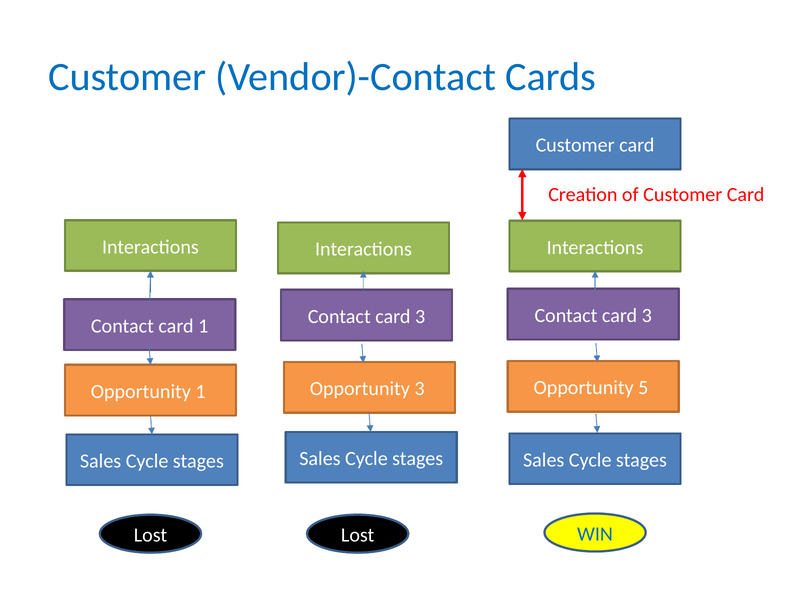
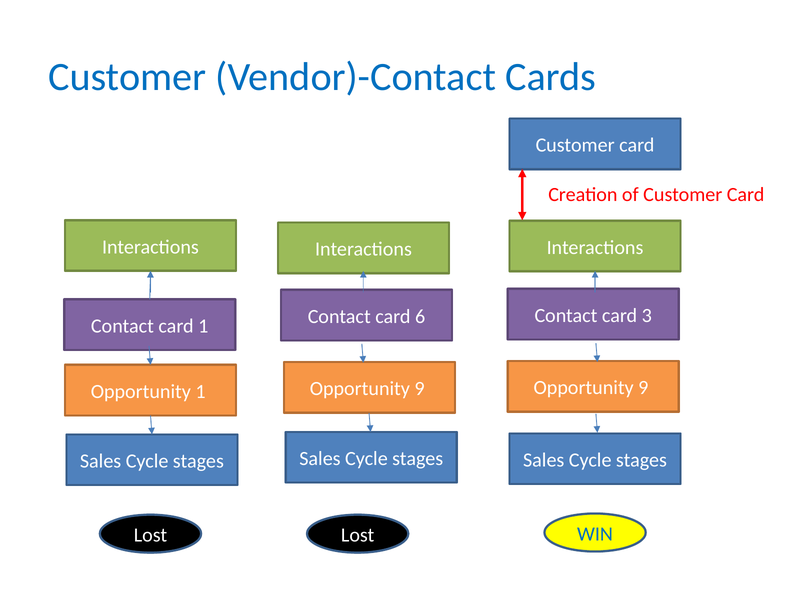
3: 3 -> 6 (420, 317)
5: 5 -> 9 (643, 388)
3: 3 -> 9 (420, 389)
